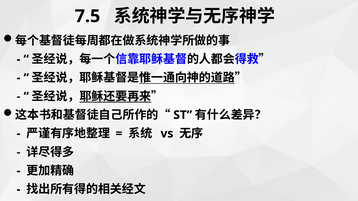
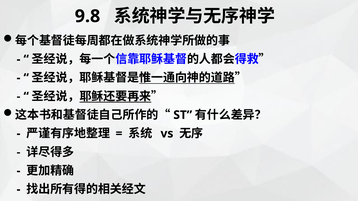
7.5: 7.5 -> 9.8 (87, 16)
